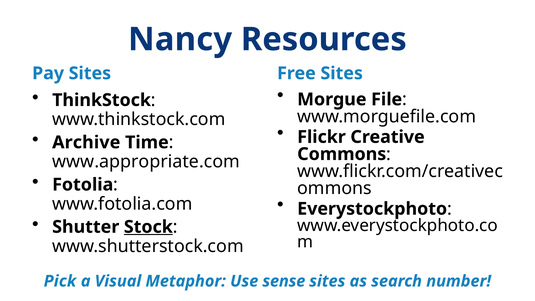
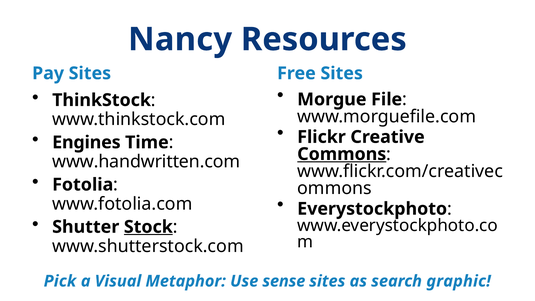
Archive: Archive -> Engines (86, 142)
Commons underline: none -> present (342, 154)
www.appropriate.com: www.appropriate.com -> www.handwritten.com (146, 162)
number: number -> graphic (459, 281)
